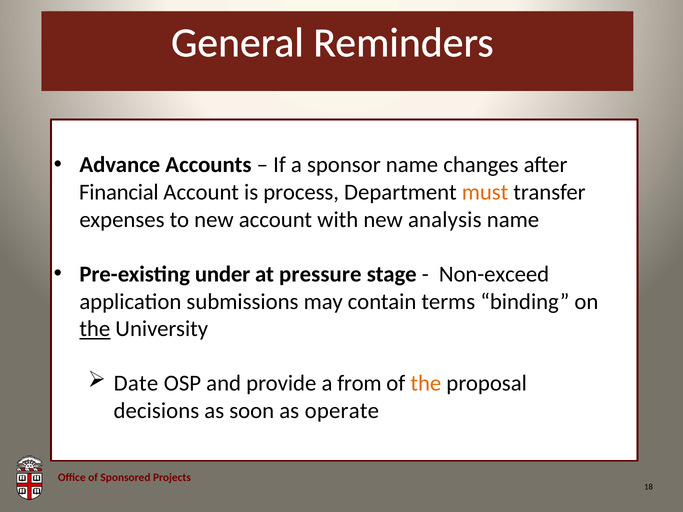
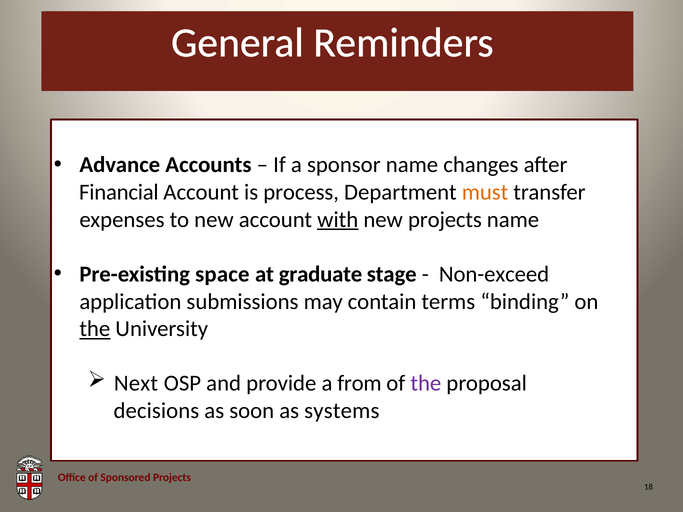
with underline: none -> present (338, 220)
new analysis: analysis -> projects (445, 220)
under: under -> space (222, 274)
pressure: pressure -> graduate (320, 274)
Date: Date -> Next (136, 384)
the colour: orange -> purple (426, 384)
operate: operate -> systems (342, 411)
